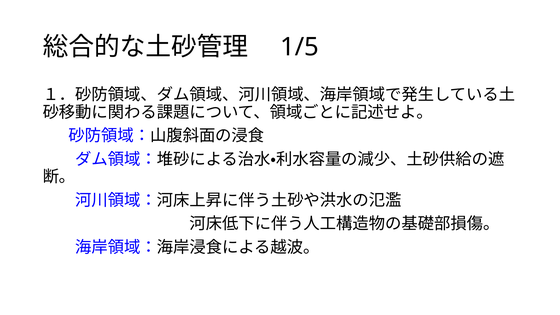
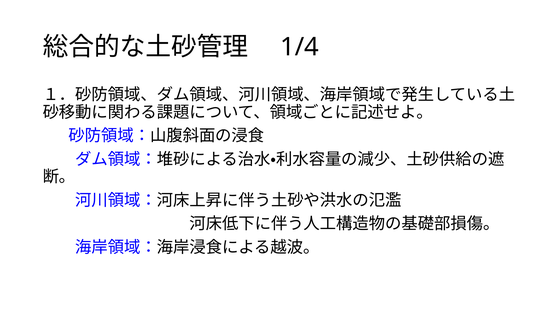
1/5: 1/5 -> 1/4 (300, 47)
